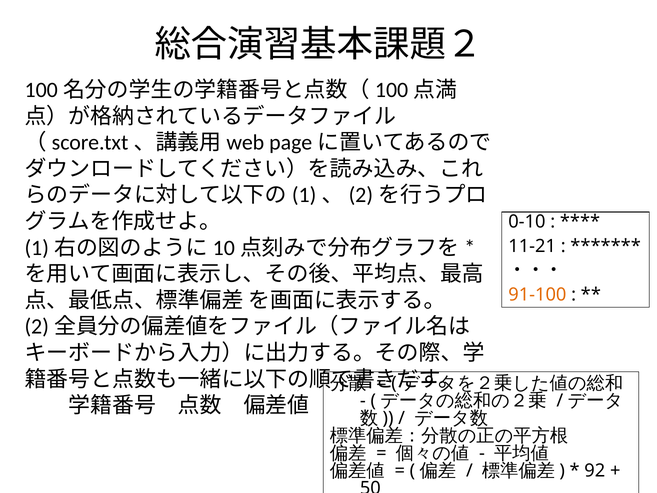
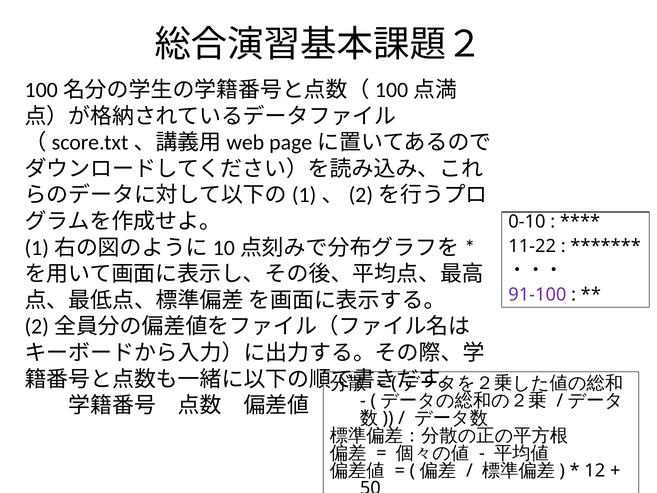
11-21: 11-21 -> 11-22 (532, 246)
91-100 colour: orange -> purple (537, 295)
92: 92 -> 12 (595, 470)
